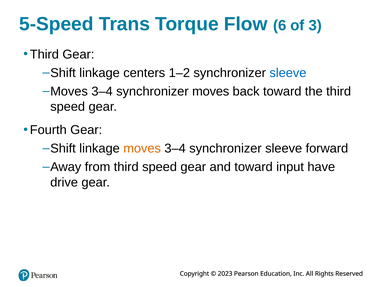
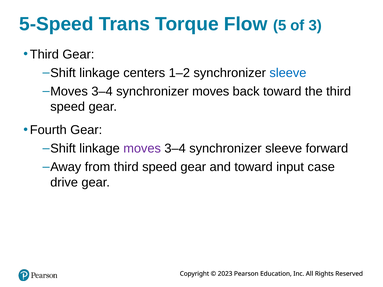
6: 6 -> 5 (280, 25)
moves colour: orange -> purple (142, 149)
have: have -> case (321, 167)
